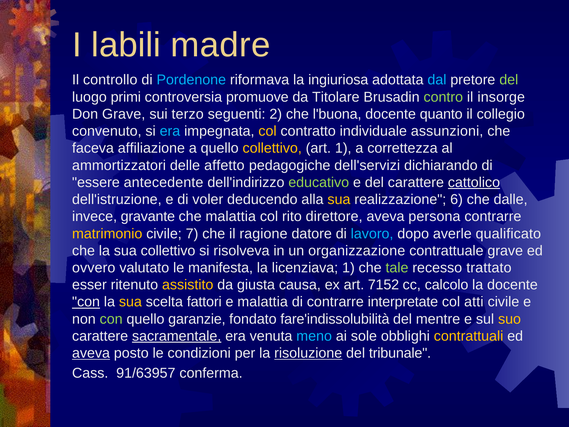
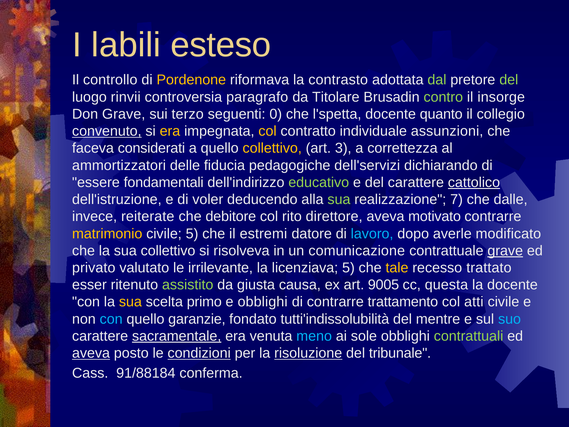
madre: madre -> esteso (221, 45)
Pordenone colour: light blue -> yellow (191, 80)
ingiuriosa: ingiuriosa -> contrasto (338, 80)
dal colour: light blue -> light green (437, 80)
primi: primi -> rinvii (126, 97)
promuove: promuove -> paragrafo (257, 97)
2: 2 -> 0 (276, 114)
l'buona: l'buona -> l'spetta (337, 114)
convenuto underline: none -> present (107, 131)
era colour: light blue -> yellow (170, 131)
affiliazione: affiliazione -> considerati (151, 148)
art 1: 1 -> 3 (343, 148)
affetto: affetto -> fiducia (224, 165)
antecedente: antecedente -> fondamentali (164, 182)
sua colour: yellow -> light green (339, 199)
6: 6 -> 7 (457, 199)
gravante: gravante -> reiterate (148, 216)
che malattia: malattia -> debitore (231, 216)
persona: persona -> motivato (435, 216)
civile 7: 7 -> 5 (192, 234)
ragione: ragione -> estremi (263, 234)
qualificato: qualificato -> modificato (508, 234)
organizzazione: organizzazione -> comunicazione (357, 251)
grave underline: none -> present (505, 251)
ovvero: ovvero -> privato (94, 268)
manifesta: manifesta -> irrilevante (221, 268)
licenziava 1: 1 -> 5 (348, 268)
tale colour: light green -> yellow (397, 268)
assistito colour: yellow -> light green (188, 285)
7152: 7152 -> 9005 (383, 285)
calcolo: calcolo -> questa (446, 285)
con underline: present -> none (86, 302)
fattori: fattori -> primo (204, 302)
e malattia: malattia -> obblighi (263, 302)
interpretate: interpretate -> trattamento (403, 302)
con colour: light green -> light blue (111, 319)
fare'indissolubilità: fare'indissolubilità -> tutti'indissolubilità (335, 319)
suo colour: yellow -> light blue (510, 319)
contrattuali colour: yellow -> light green (469, 336)
condizioni underline: none -> present (199, 353)
91/63957: 91/63957 -> 91/88184 (146, 373)
